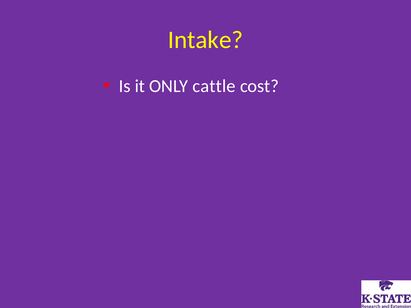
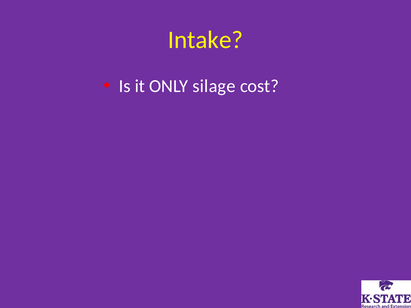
cattle: cattle -> silage (214, 86)
